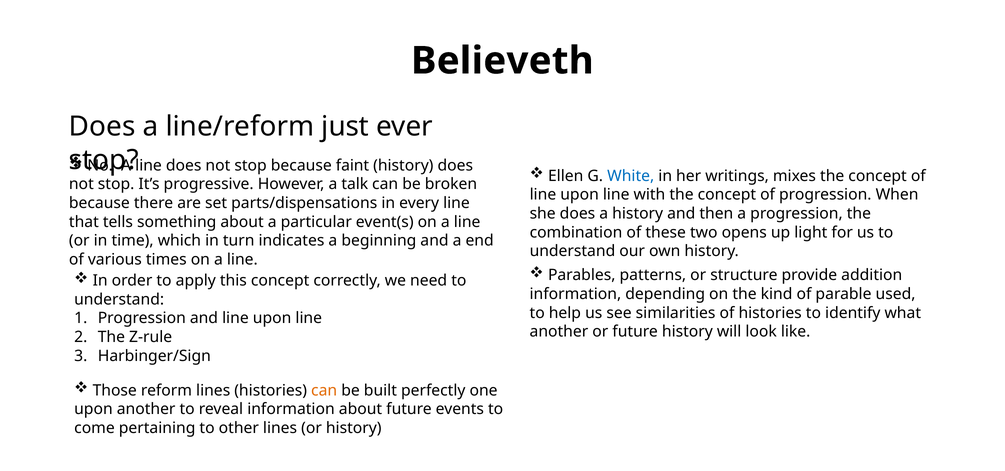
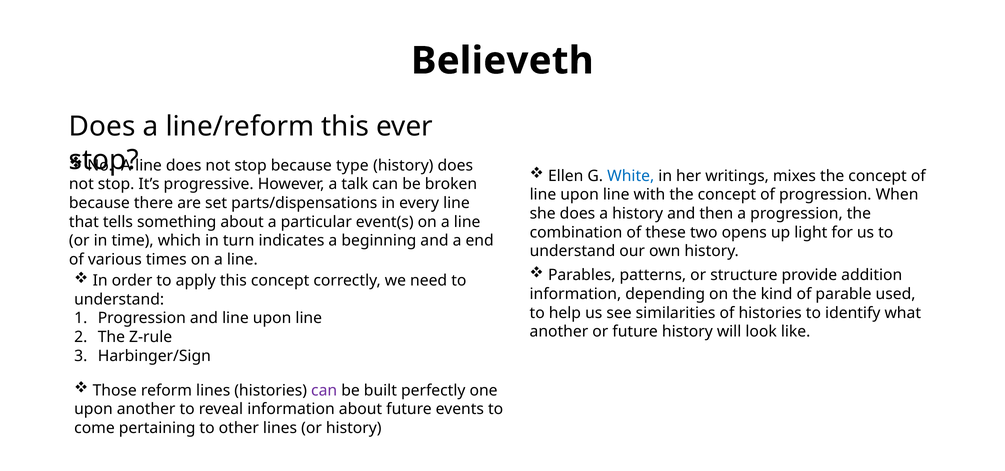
line/reform just: just -> this (345, 126)
faint: faint -> type (352, 165)
can colour: orange -> purple (324, 390)
